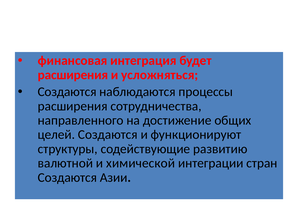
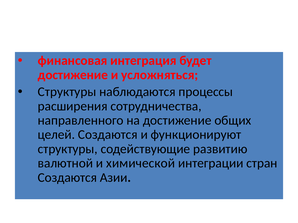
расширения: расширения -> достижение (73, 75)
Создаются: Создаются -> Структуры (67, 92)
